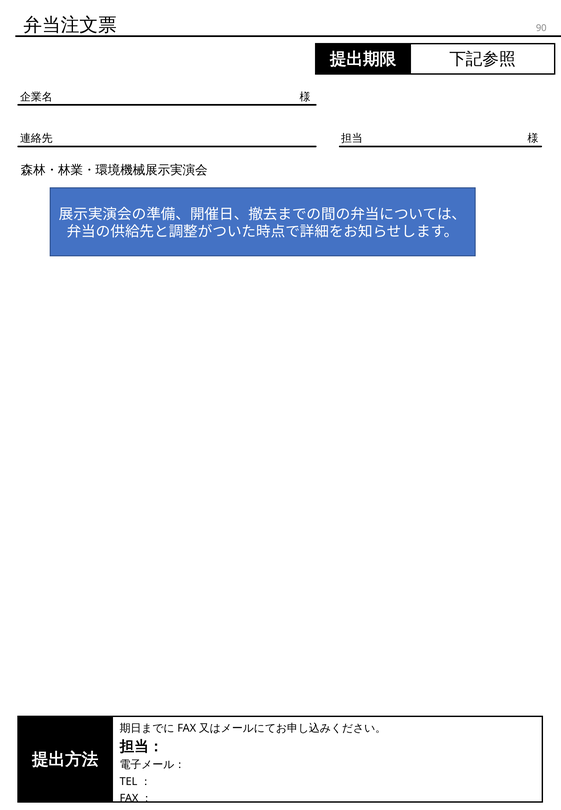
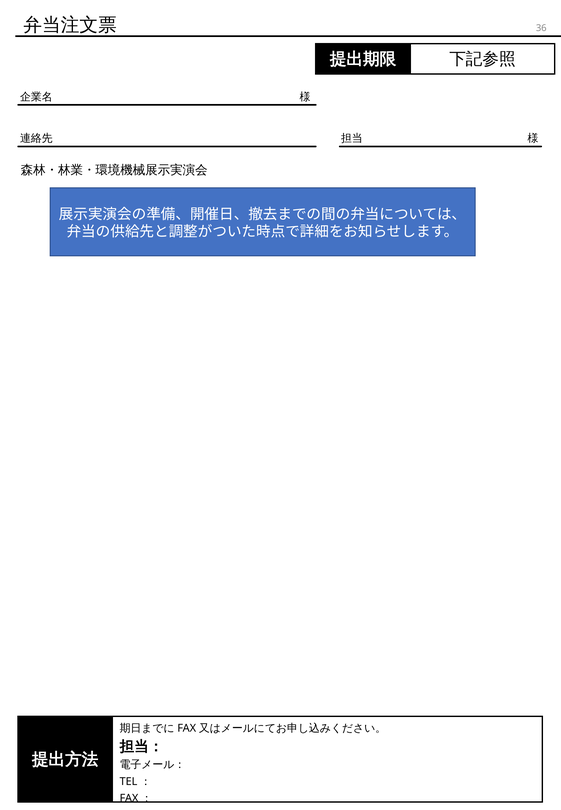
90: 90 -> 36 (541, 28)
